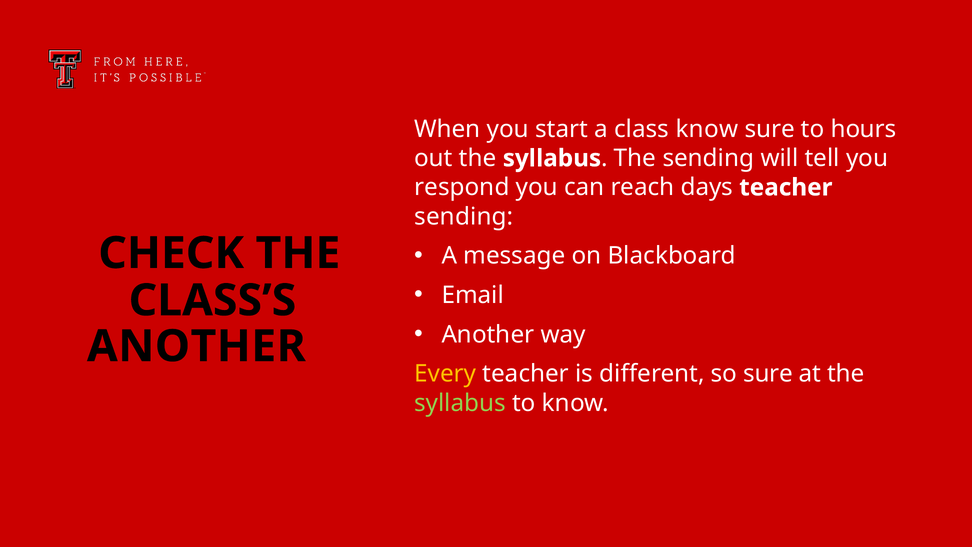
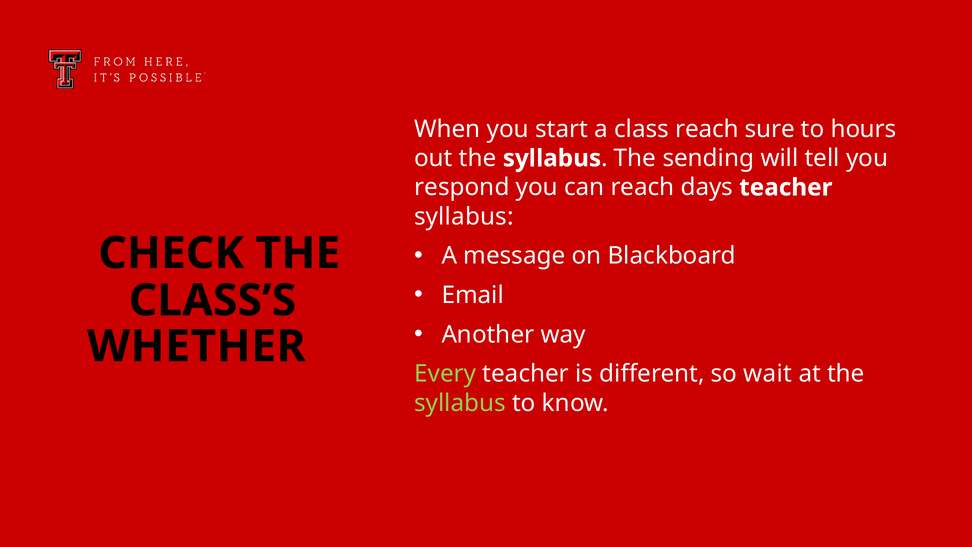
class know: know -> reach (707, 129)
sending: sending -> syllabus (464, 217)
ANOTHER: ANOTHER -> WHETHER (196, 346)
Every colour: yellow -> light green (445, 374)
so sure: sure -> wait (768, 374)
